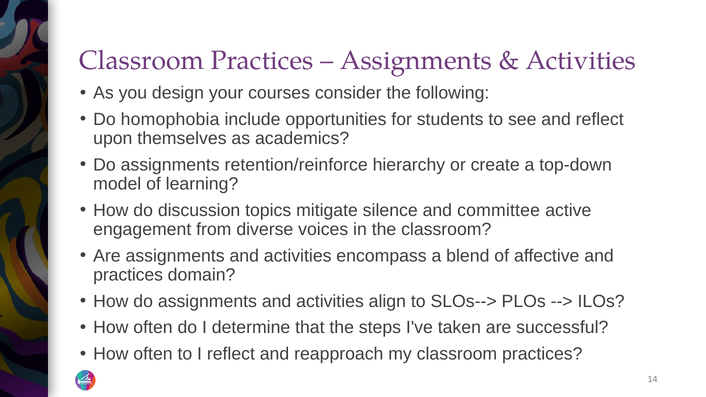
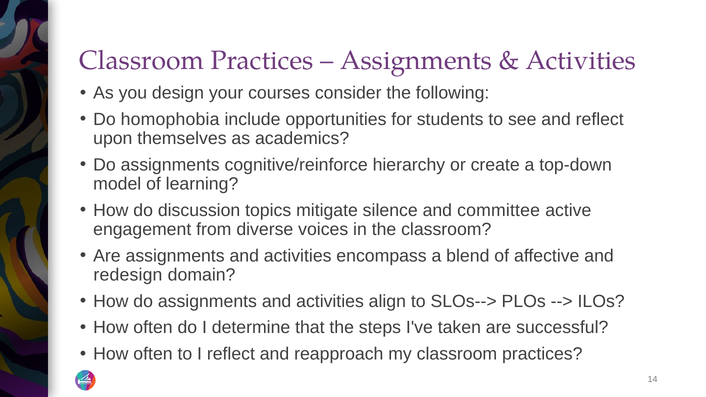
retention/reinforce: retention/reinforce -> cognitive/reinforce (296, 165)
practices: practices -> redesign (128, 275)
